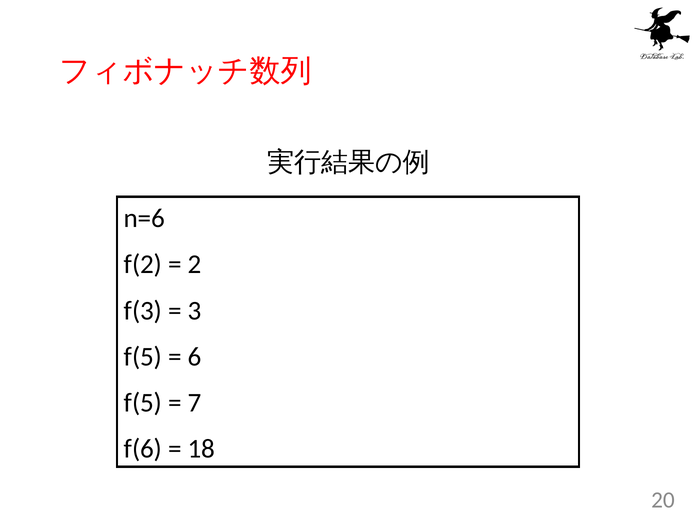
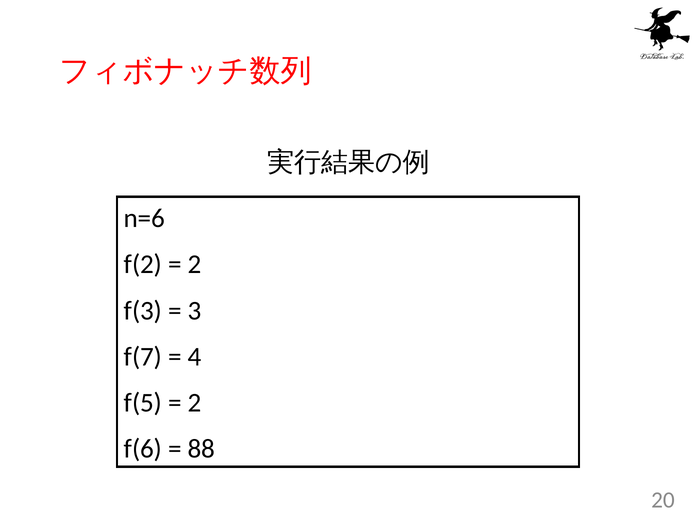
f(5: f(5 -> f(7 (143, 357)
6: 6 -> 4 (195, 357)
7: 7 -> 2 (195, 403)
18: 18 -> 88 (201, 449)
